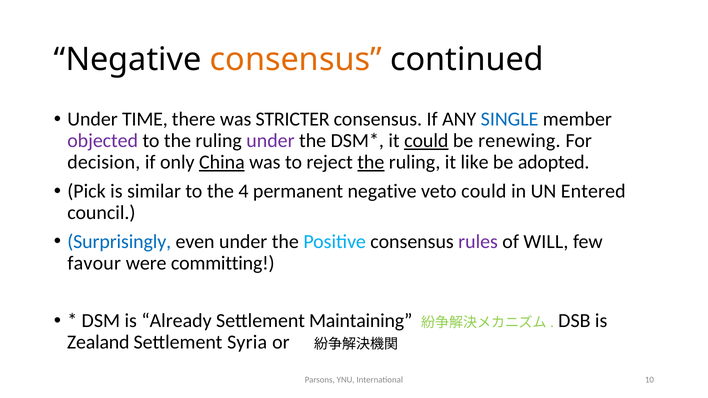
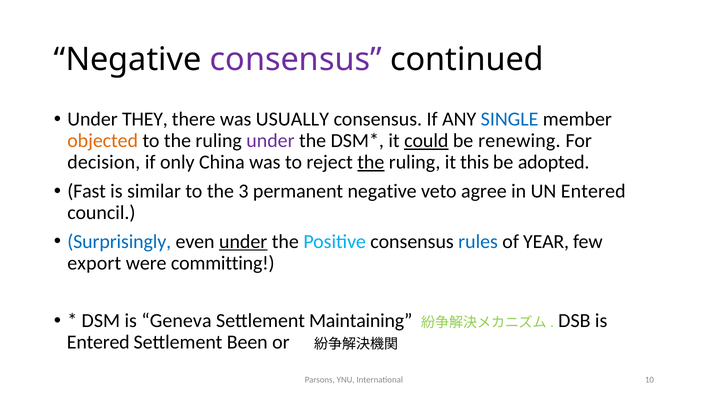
consensus colour: orange -> purple (296, 59)
TIME: TIME -> THEY (145, 119)
STRICTER: STRICTER -> USUALLY (292, 119)
objected colour: purple -> orange (103, 141)
China underline: present -> none (222, 162)
like: like -> this (475, 162)
Pick: Pick -> Fast (87, 191)
4: 4 -> 3 (243, 191)
veto could: could -> agree (484, 191)
under underline: none -> present (243, 242)
rules colour: purple -> blue (478, 242)
WILL: WILL -> YEAR (546, 242)
favour: favour -> export (94, 263)
Already: Already -> Geneva (176, 321)
Zealand: Zealand -> Entered (98, 343)
Syria: Syria -> Been (247, 343)
